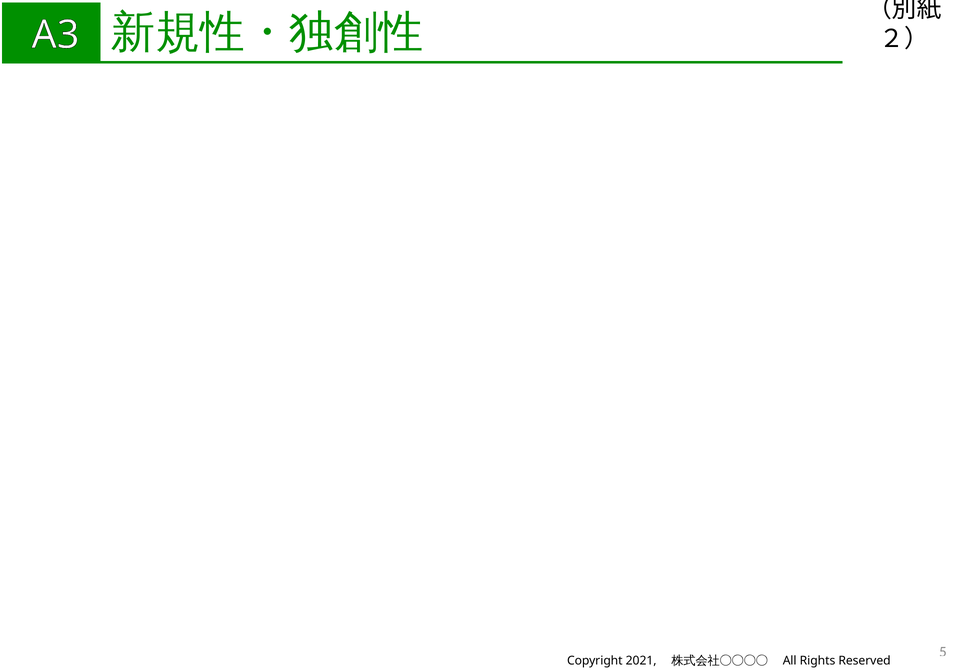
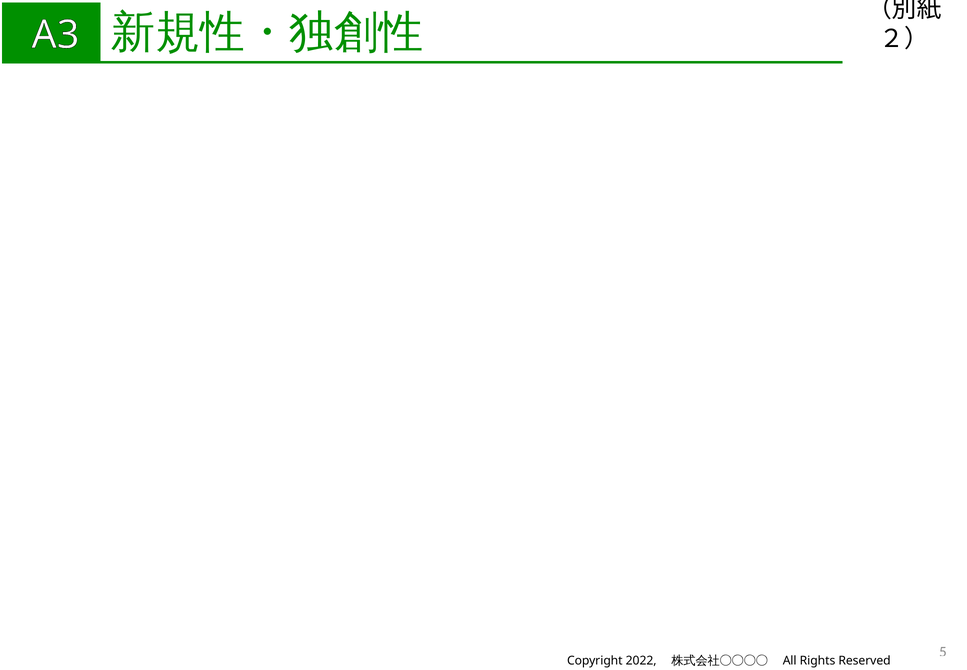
2021: 2021 -> 2022 (641, 660)
